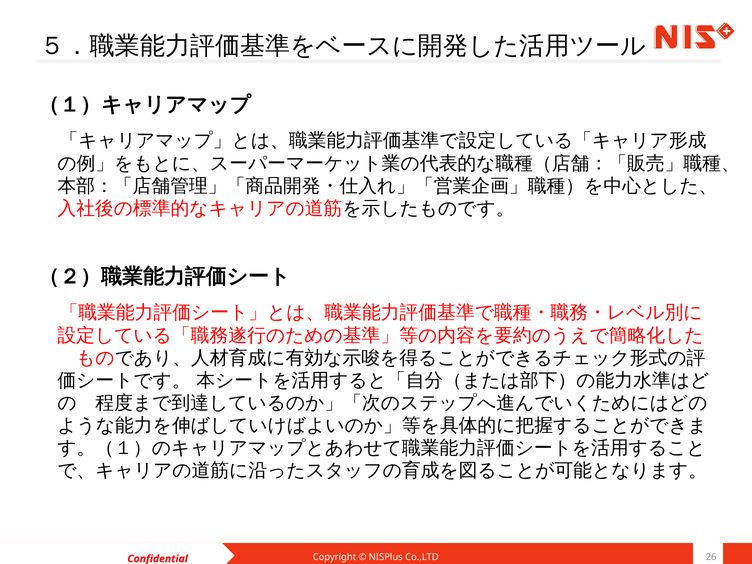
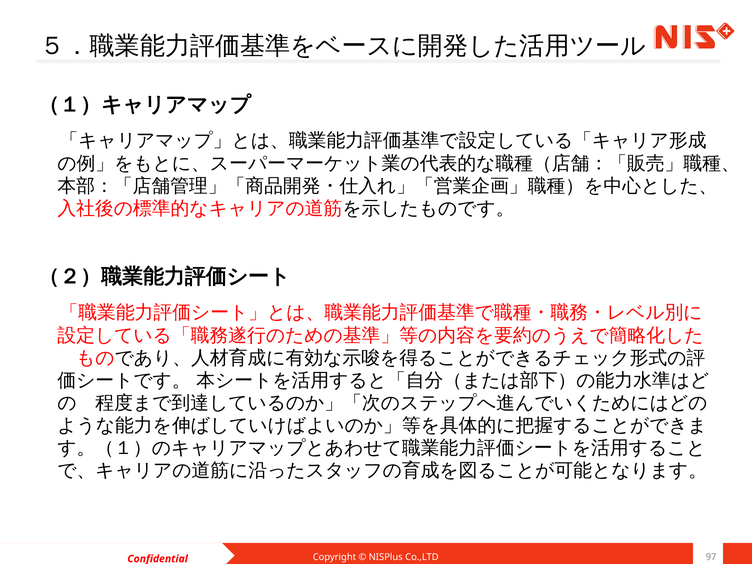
26: 26 -> 97 (711, 557)
